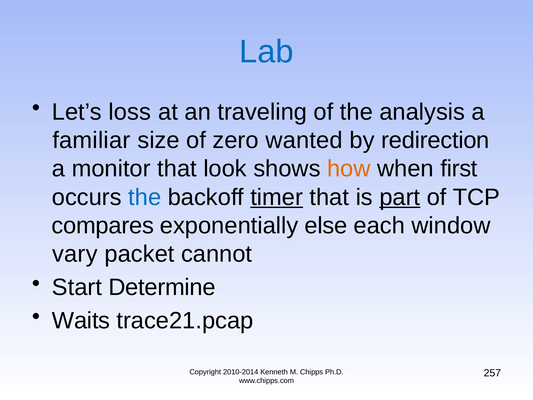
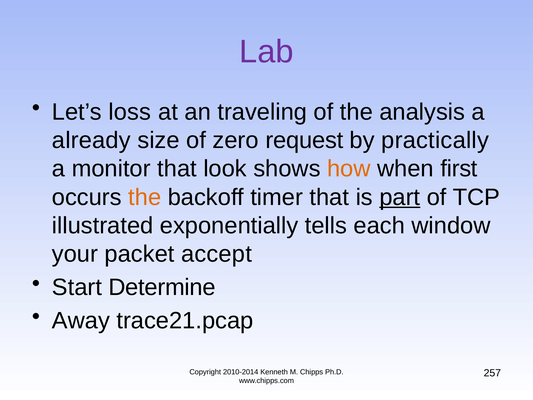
Lab colour: blue -> purple (266, 52)
familiar: familiar -> already (91, 140)
wanted: wanted -> request (304, 140)
redirection: redirection -> practically (435, 140)
the colour: blue -> orange (145, 197)
timer underline: present -> none (277, 197)
compares: compares -> illustrated (103, 226)
else: else -> tells (326, 226)
vary: vary -> your (75, 254)
cannot: cannot -> accept (216, 254)
Waits: Waits -> Away (81, 320)
